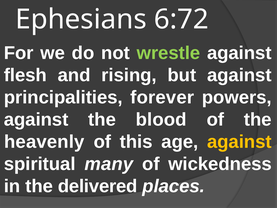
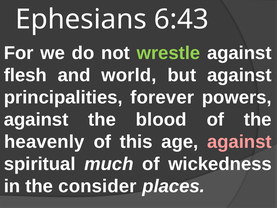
6:72: 6:72 -> 6:43 (181, 19)
rising: rising -> world (129, 75)
against colour: yellow -> pink (239, 142)
many: many -> much (109, 164)
delivered: delivered -> consider (97, 186)
